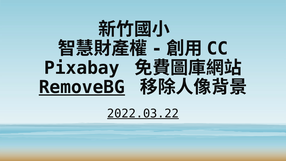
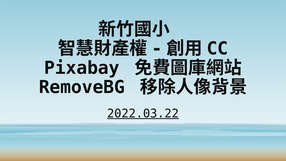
RemoveBG underline: present -> none (82, 87)
